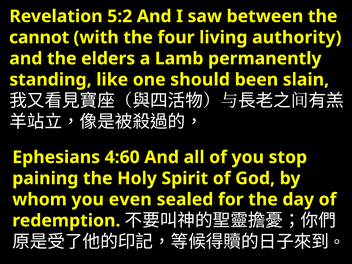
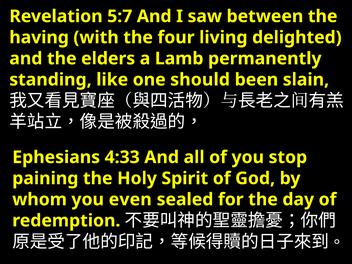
5:2: 5:2 -> 5:7 (120, 16)
cannot: cannot -> having (39, 37)
authority: authority -> delighted (297, 37)
4:60: 4:60 -> 4:33 (122, 157)
